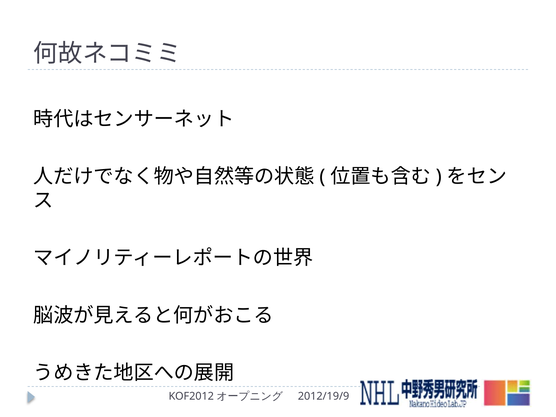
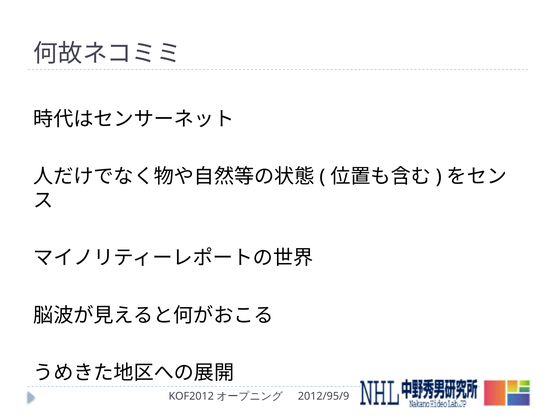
2012/19/9: 2012/19/9 -> 2012/95/9 (324, 396)
